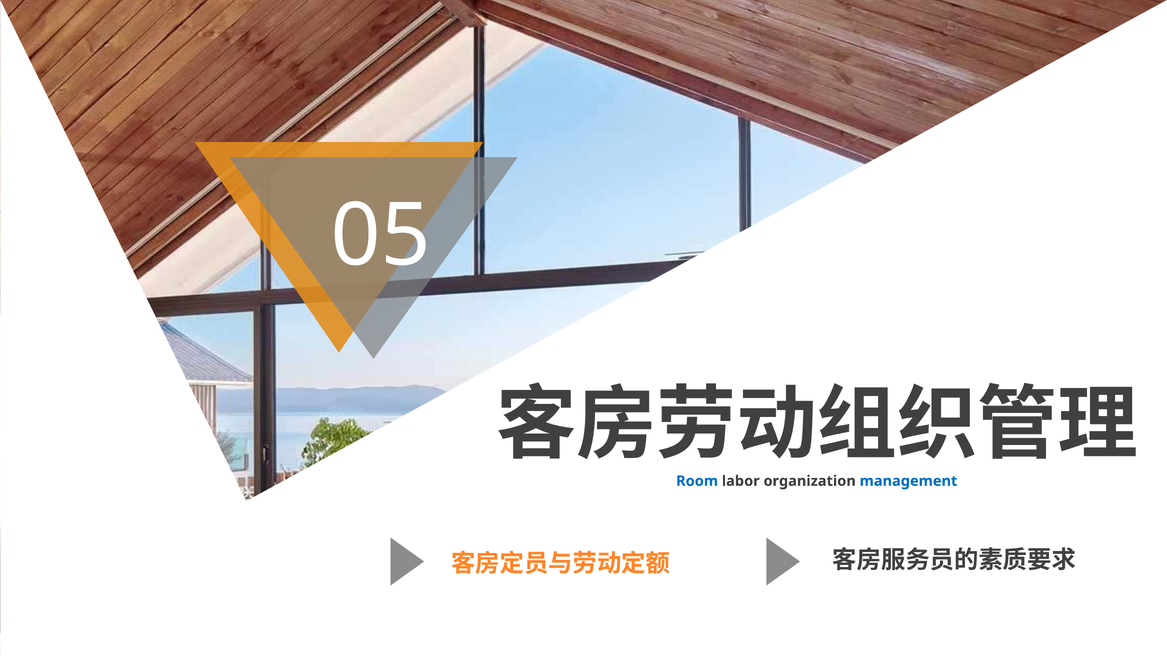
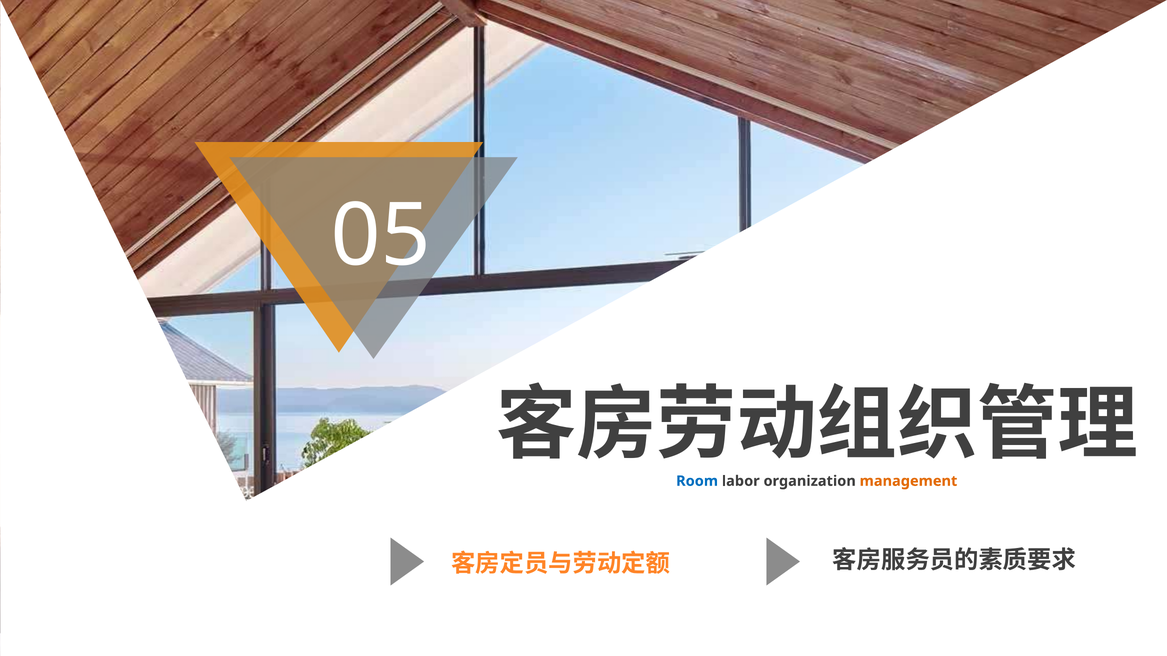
management colour: blue -> orange (908, 481)
